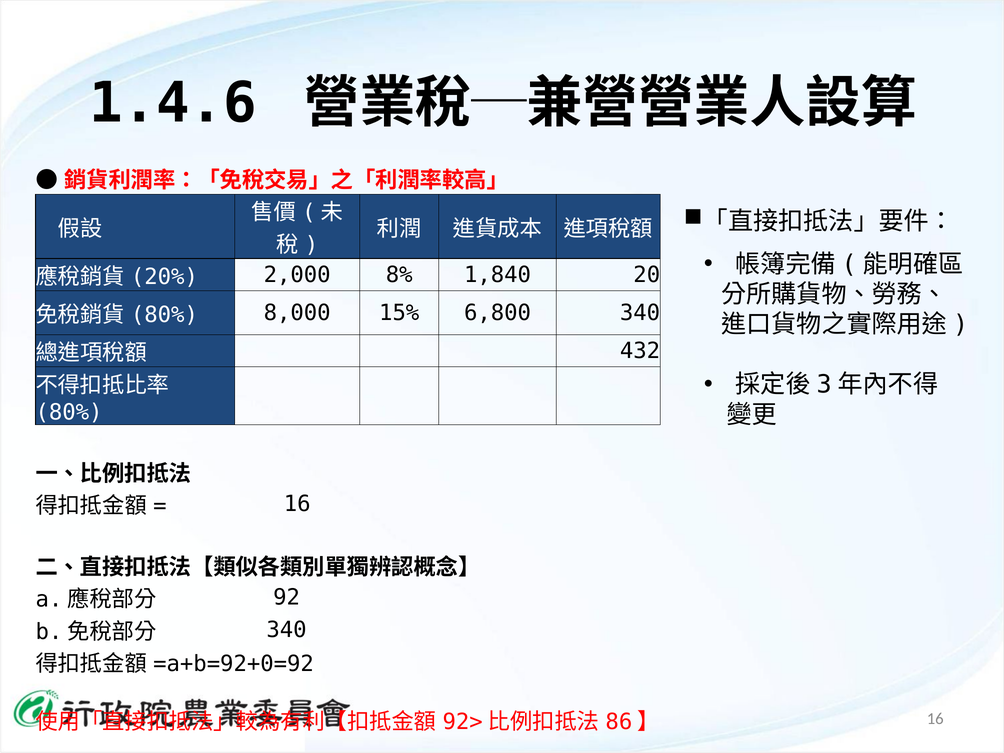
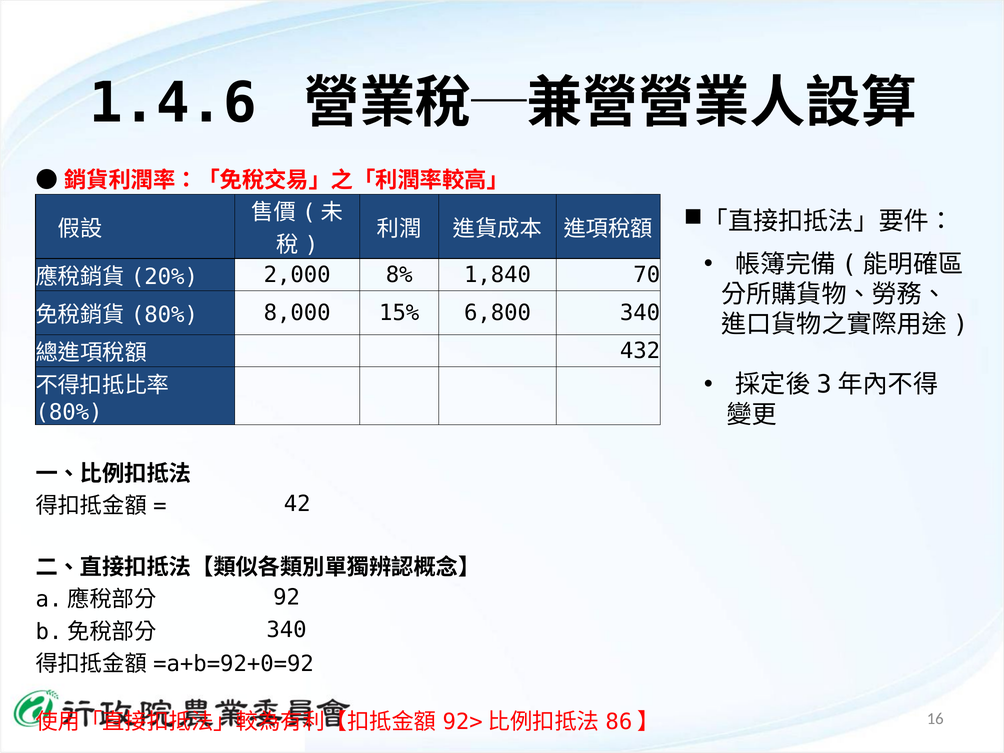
20: 20 -> 70 (647, 275)
16: 16 -> 42 (297, 504)
